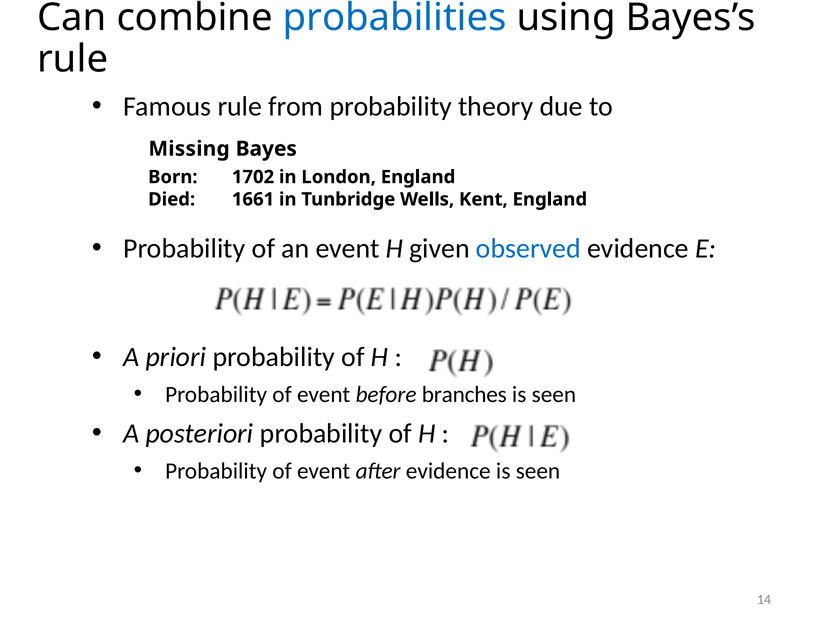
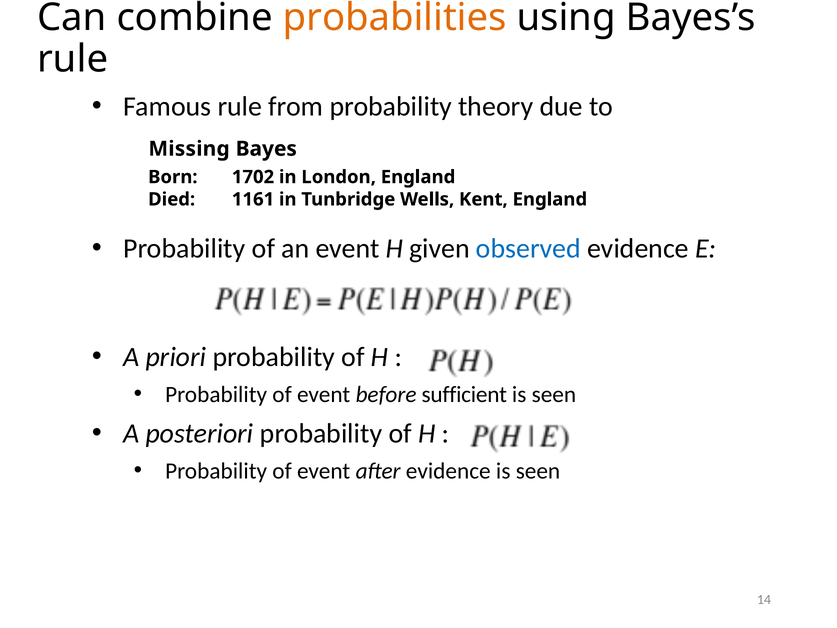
probabilities colour: blue -> orange (395, 17)
1661: 1661 -> 1161 (253, 199)
branches: branches -> sufficient (464, 394)
